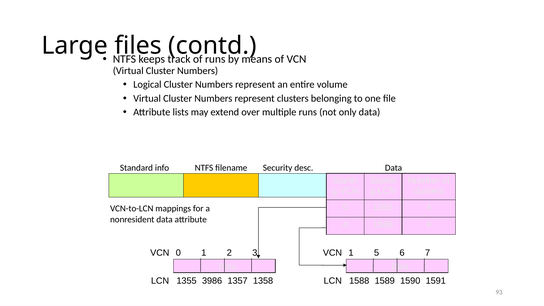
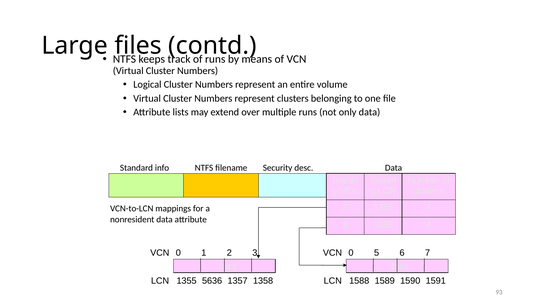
1: 1 -> 0 (351, 253)
3986: 3986 -> 5636 (212, 281)
